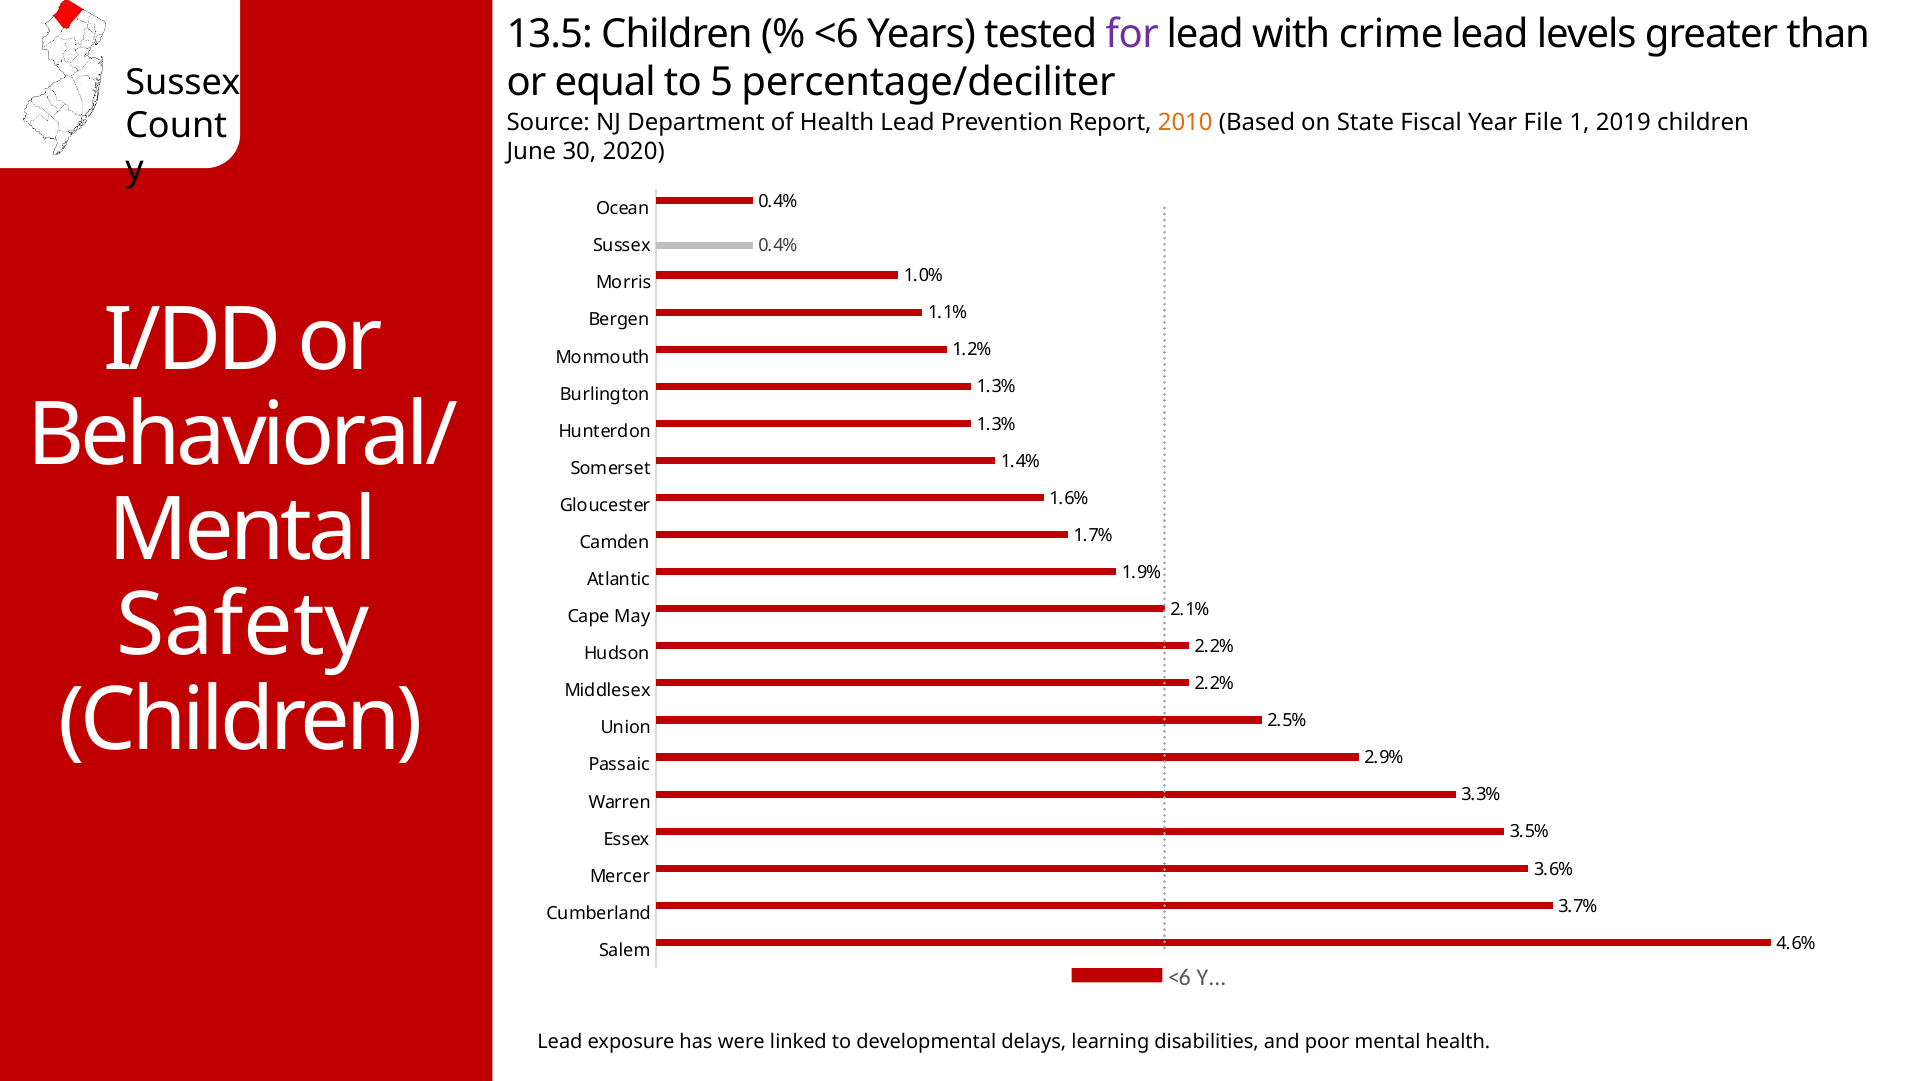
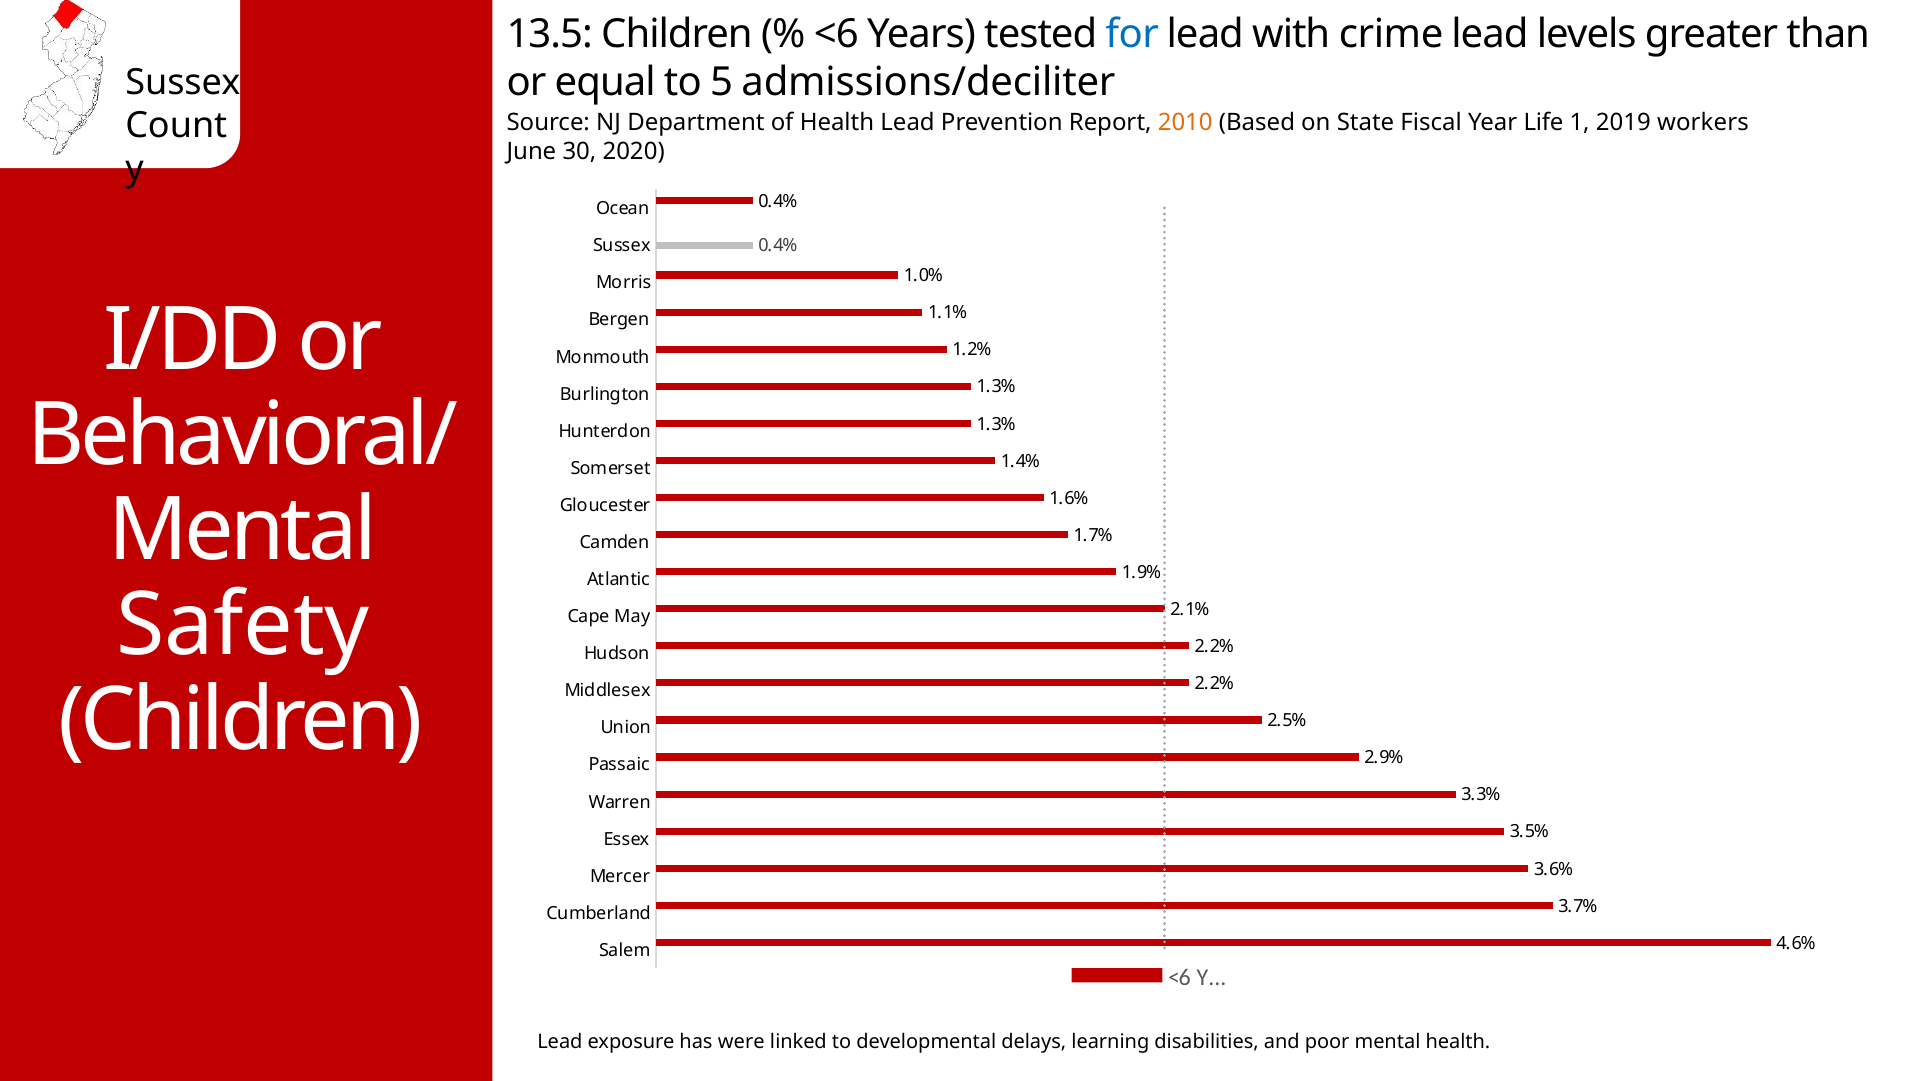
for colour: purple -> blue (1132, 34)
percentage/deciliter: percentage/deciliter -> admissions/deciliter (929, 82)
File: File -> Life (1544, 122)
2019 children: children -> workers (1703, 122)
